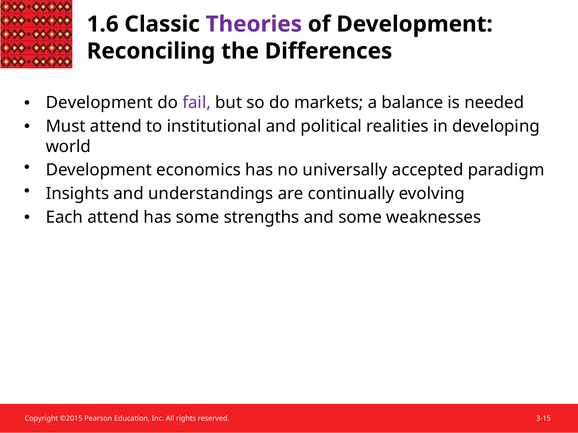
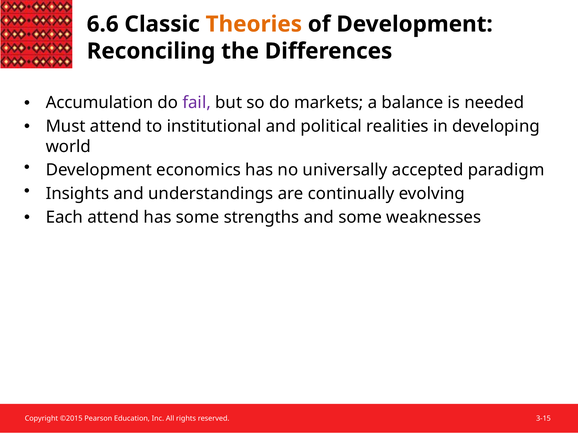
1.6: 1.6 -> 6.6 (103, 24)
Theories colour: purple -> orange (254, 24)
Development: Development -> Accumulation (99, 103)
